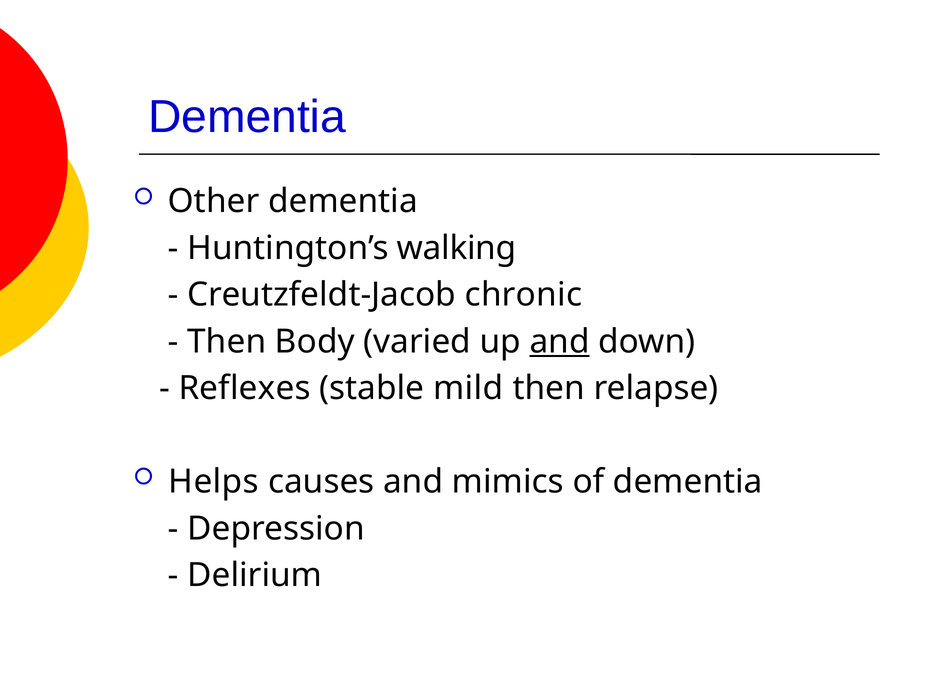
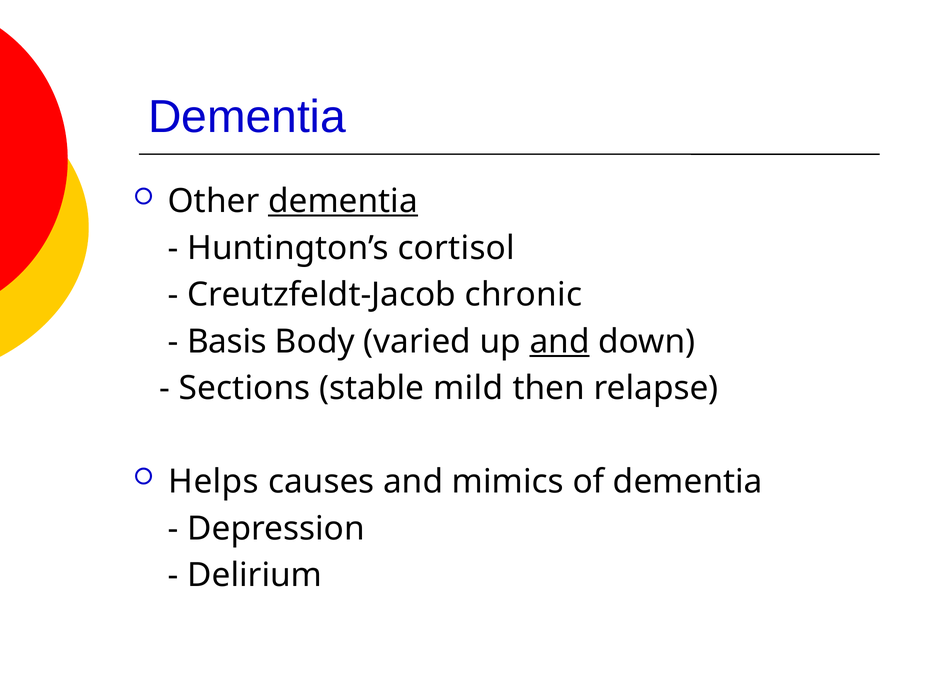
dementia underline: none -> present (343, 201)
walking: walking -> cortisol (456, 248)
Then: Then -> Basis (227, 342)
Reflexes: Reflexes -> Sections (245, 389)
